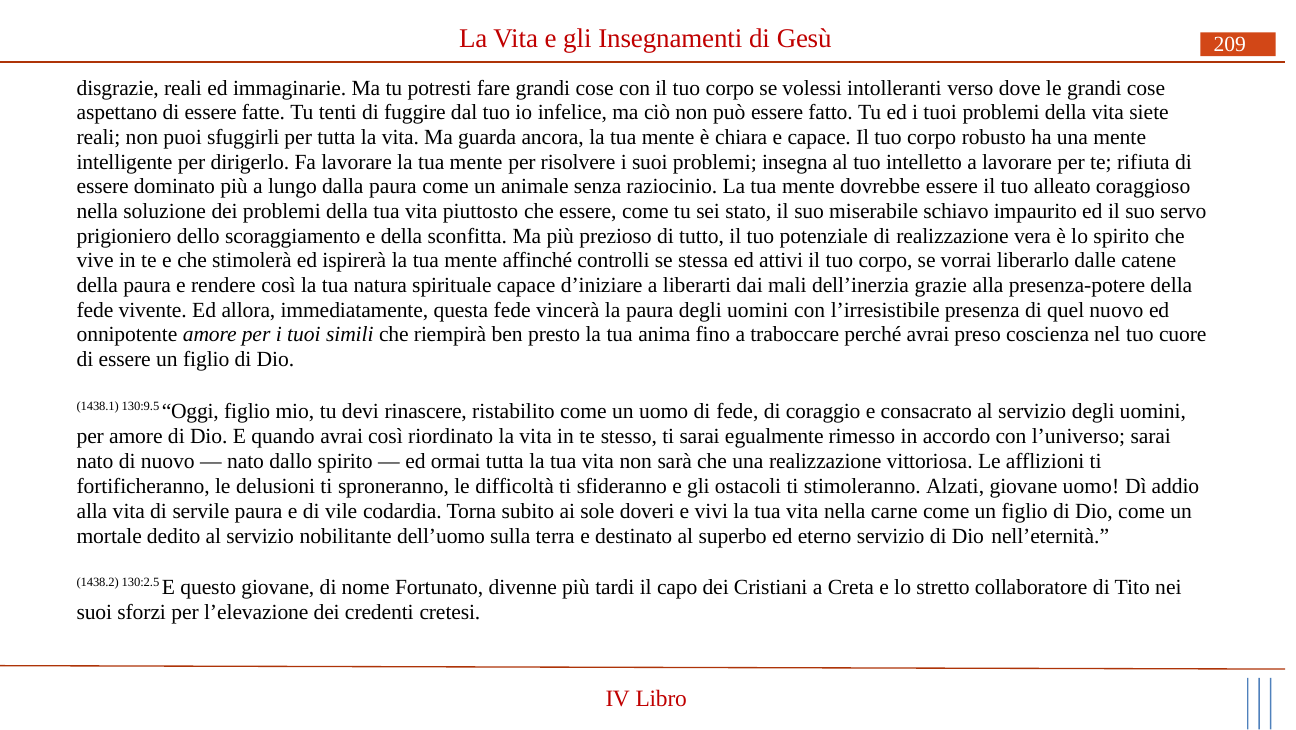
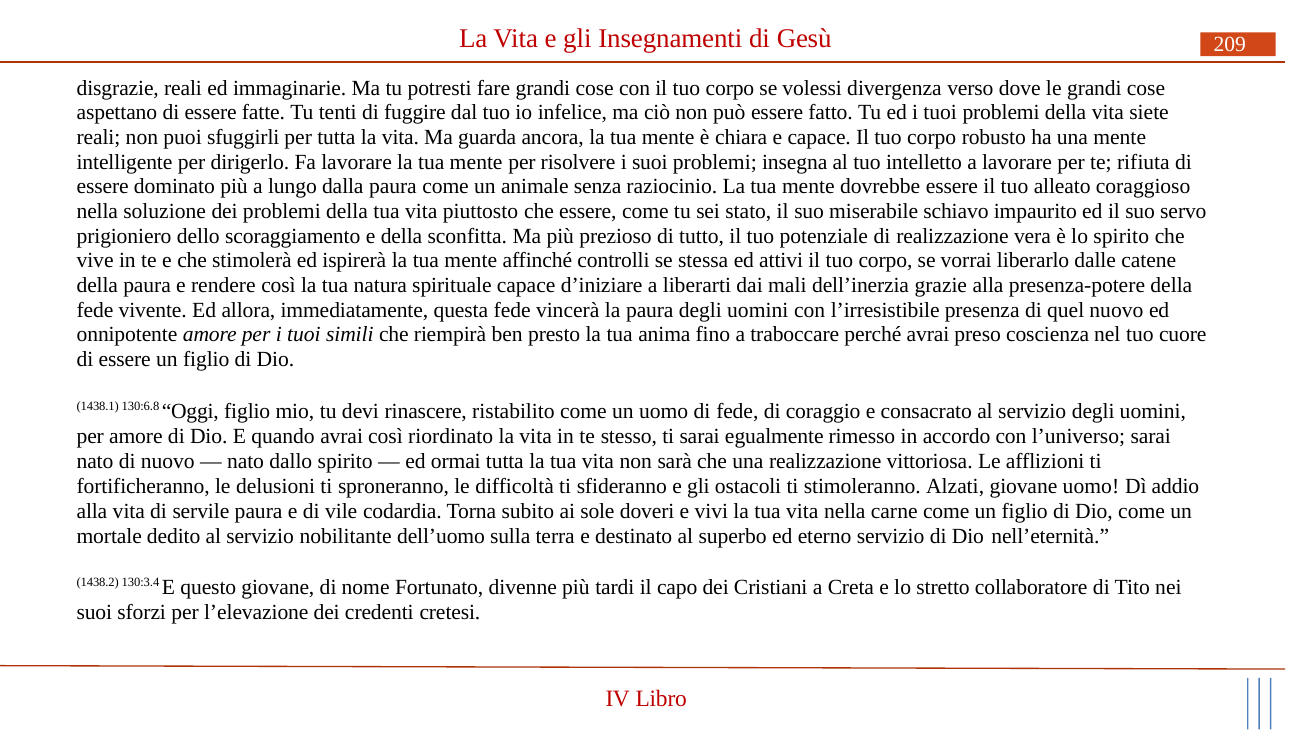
intolleranti: intolleranti -> divergenza (894, 88)
130:9.5: 130:9.5 -> 130:6.8 (140, 407)
130:2.5: 130:2.5 -> 130:3.4 (140, 582)
